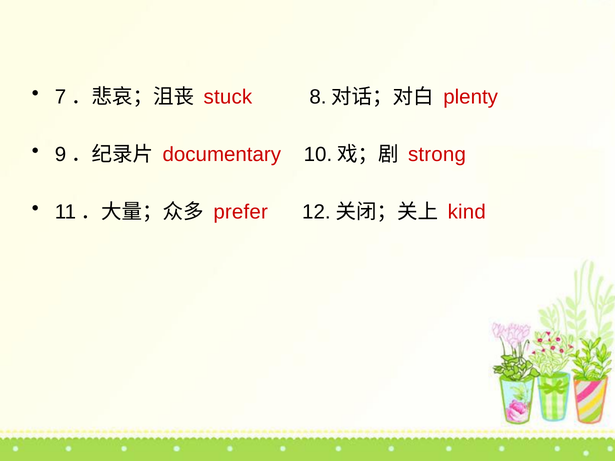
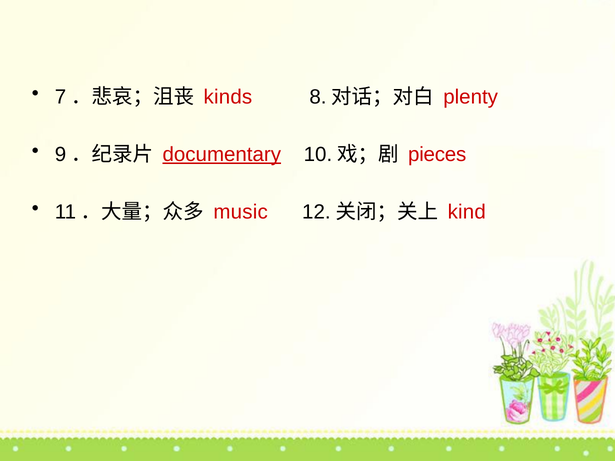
stuck: stuck -> kinds (228, 97)
documentary underline: none -> present (222, 154)
strong: strong -> pieces (437, 154)
prefer: prefer -> music (241, 212)
